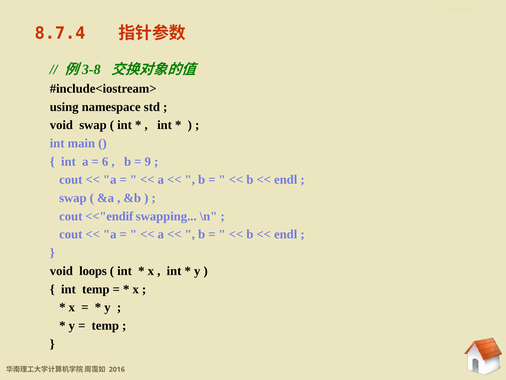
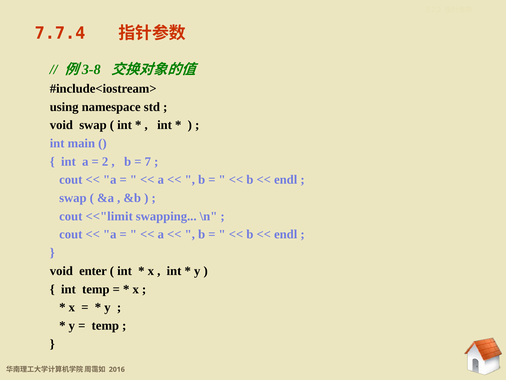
8.7.4: 8.7.4 -> 7.7.4 (60, 33)
6: 6 -> 2 (105, 161)
9: 9 -> 7 (148, 161)
<<"endif: <<"endif -> <<"limit (109, 216)
loops: loops -> enter (93, 271)
